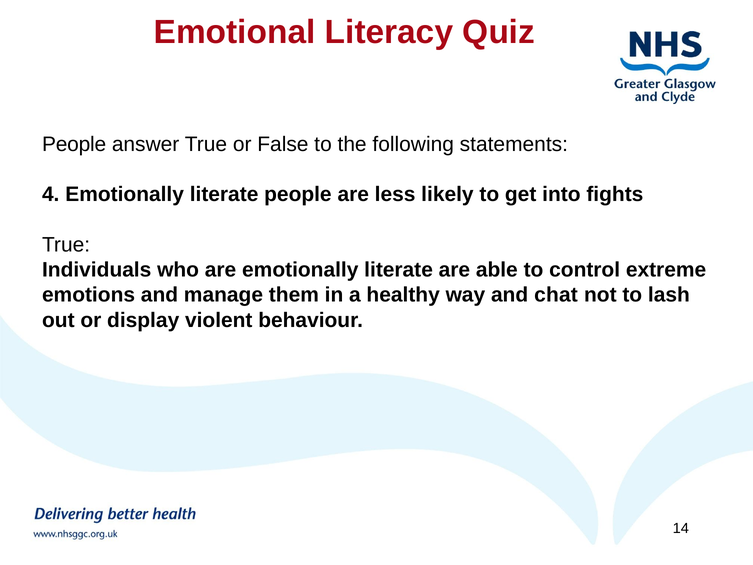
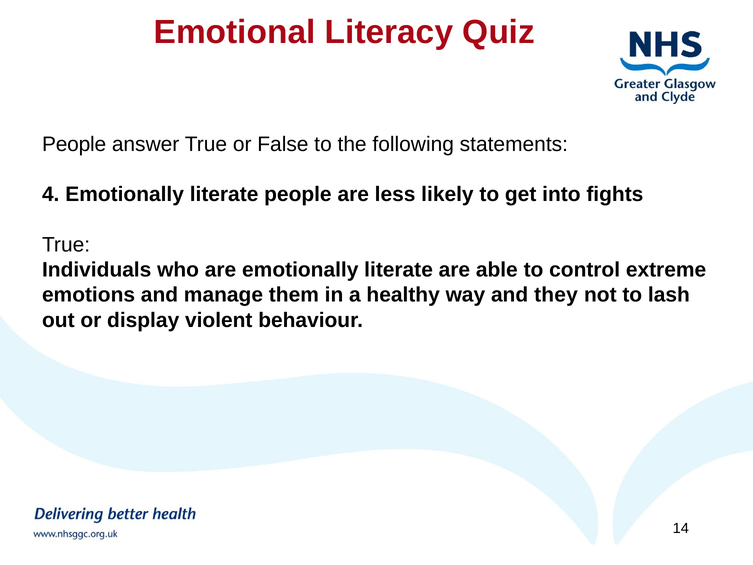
chat: chat -> they (556, 295)
